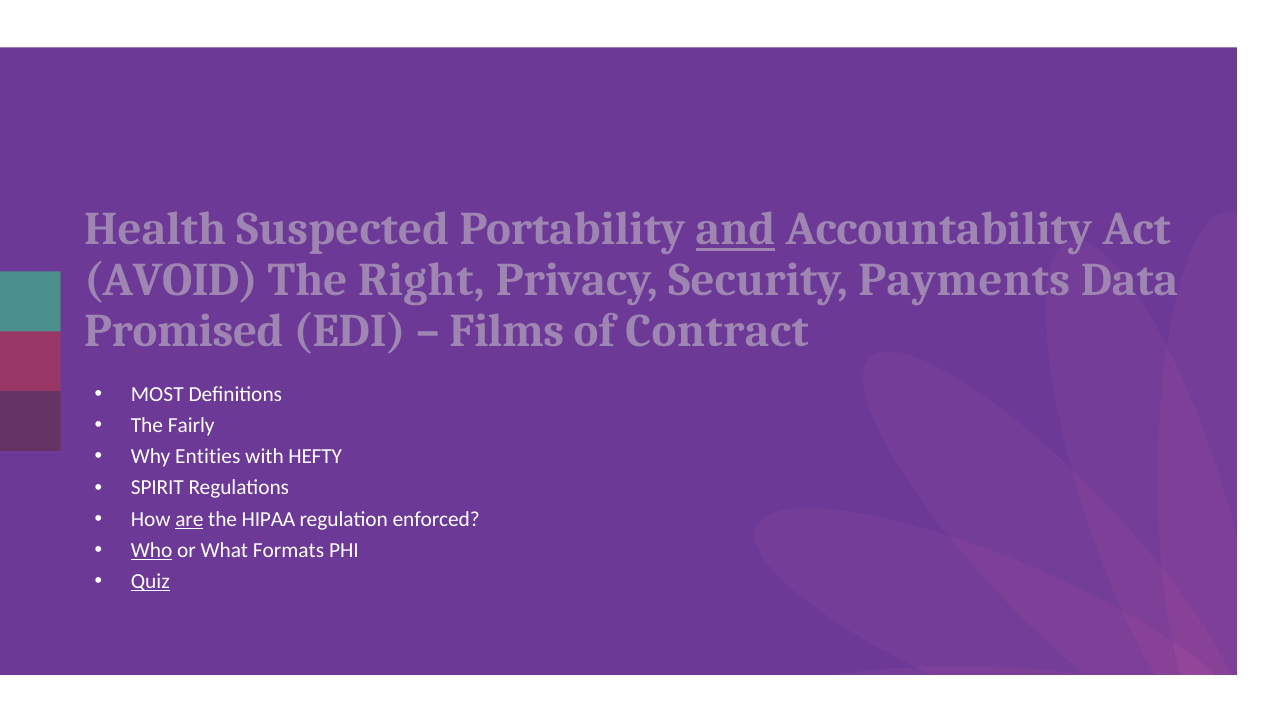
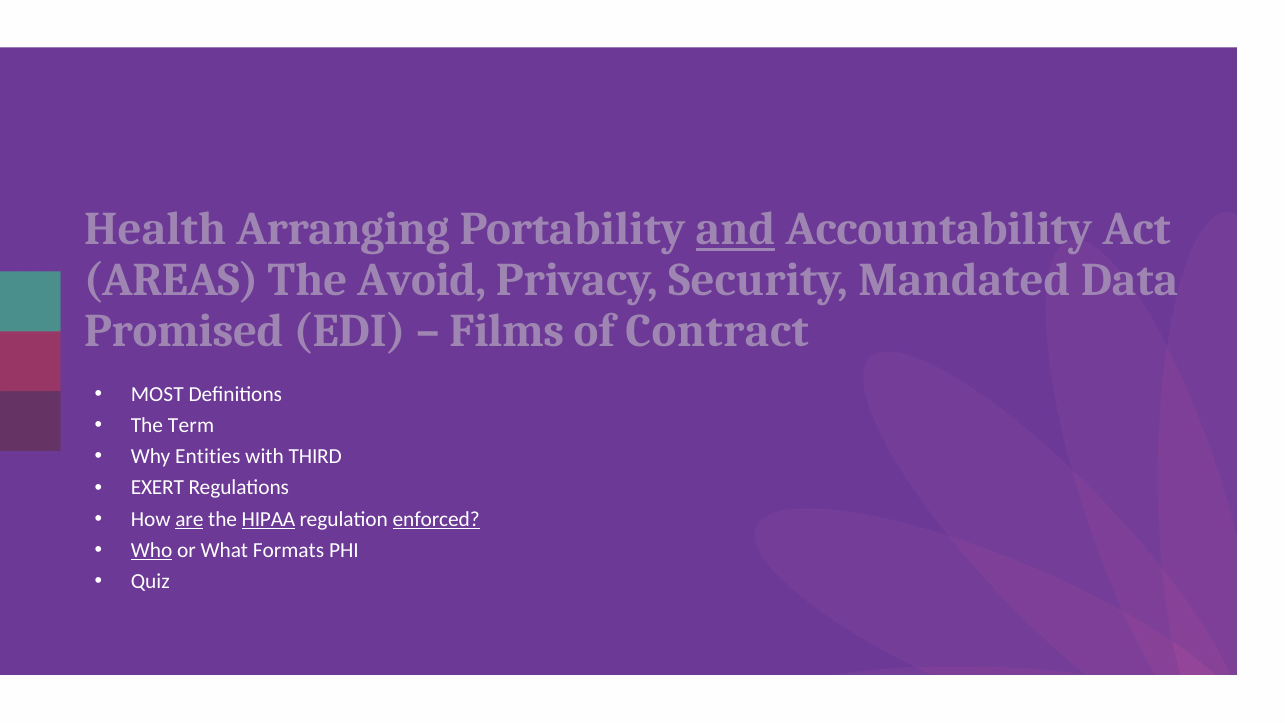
Suspected: Suspected -> Arranging (343, 229)
AVOID: AVOID -> AREAS (171, 280)
Right: Right -> Avoid (422, 280)
Payments: Payments -> Mandated (964, 280)
Fairly: Fairly -> Term (191, 425)
HEFTY: HEFTY -> THIRD (315, 457)
SPIRIT: SPIRIT -> EXERT (157, 488)
HIPAA underline: none -> present (268, 519)
enforced underline: none -> present (436, 519)
Quiz underline: present -> none (150, 581)
